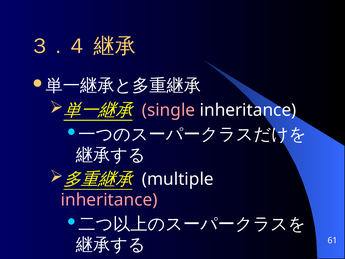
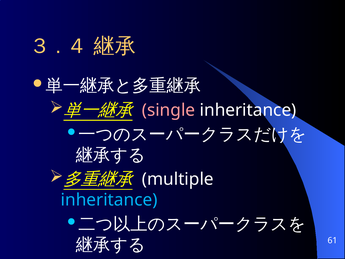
inheritance colour: pink -> light blue (109, 200)
